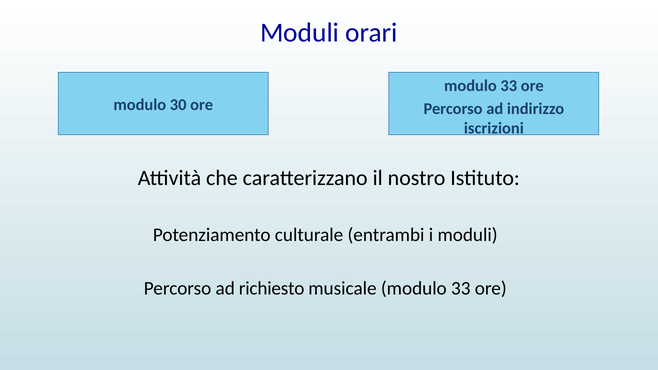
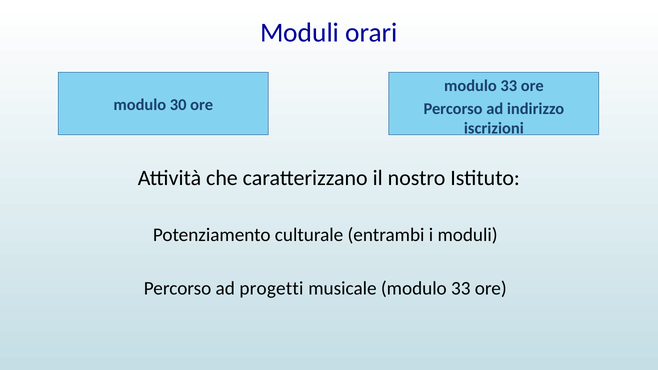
richiesto: richiesto -> progetti (271, 289)
